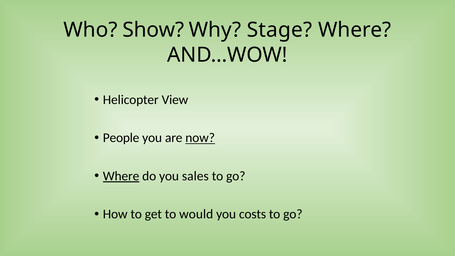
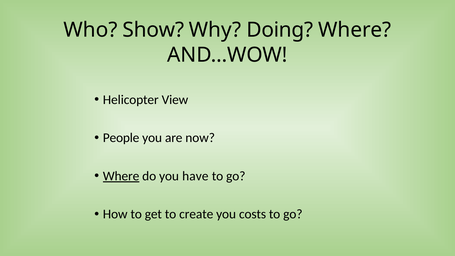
Stage: Stage -> Doing (280, 30)
now underline: present -> none (200, 138)
sales: sales -> have (195, 176)
would: would -> create (196, 214)
